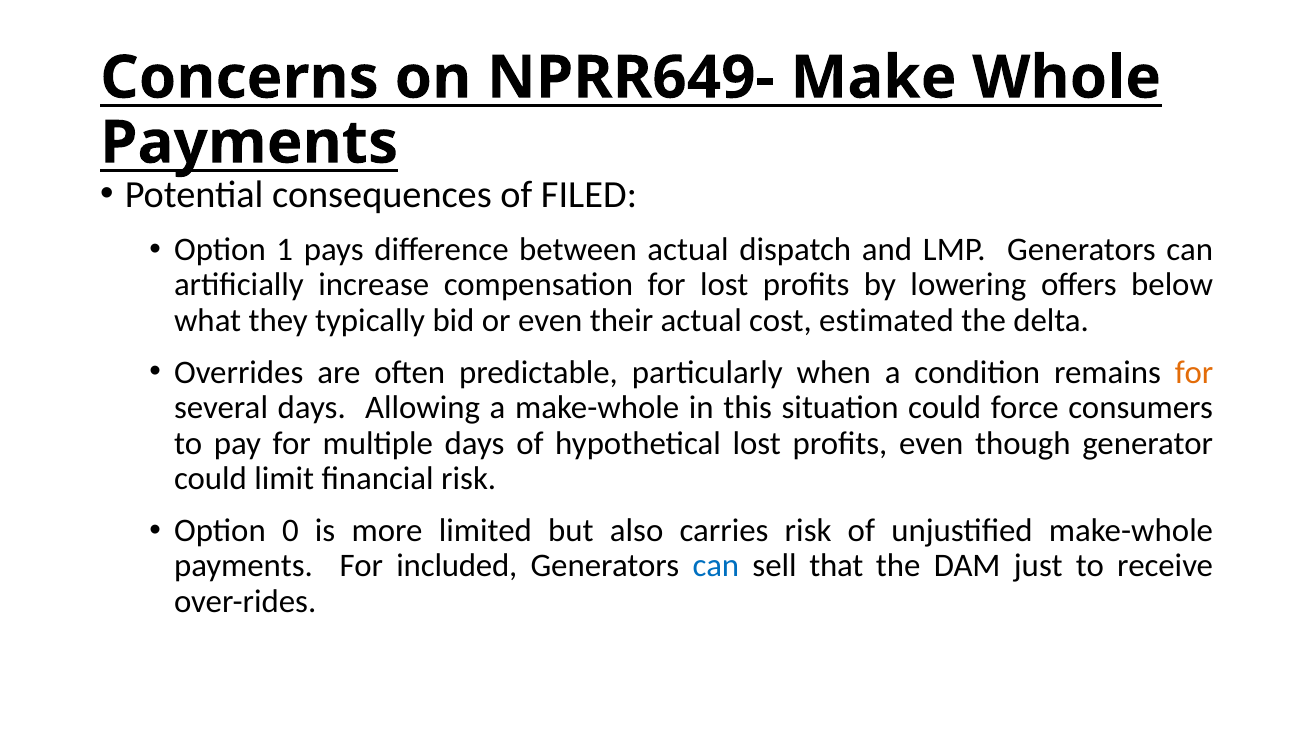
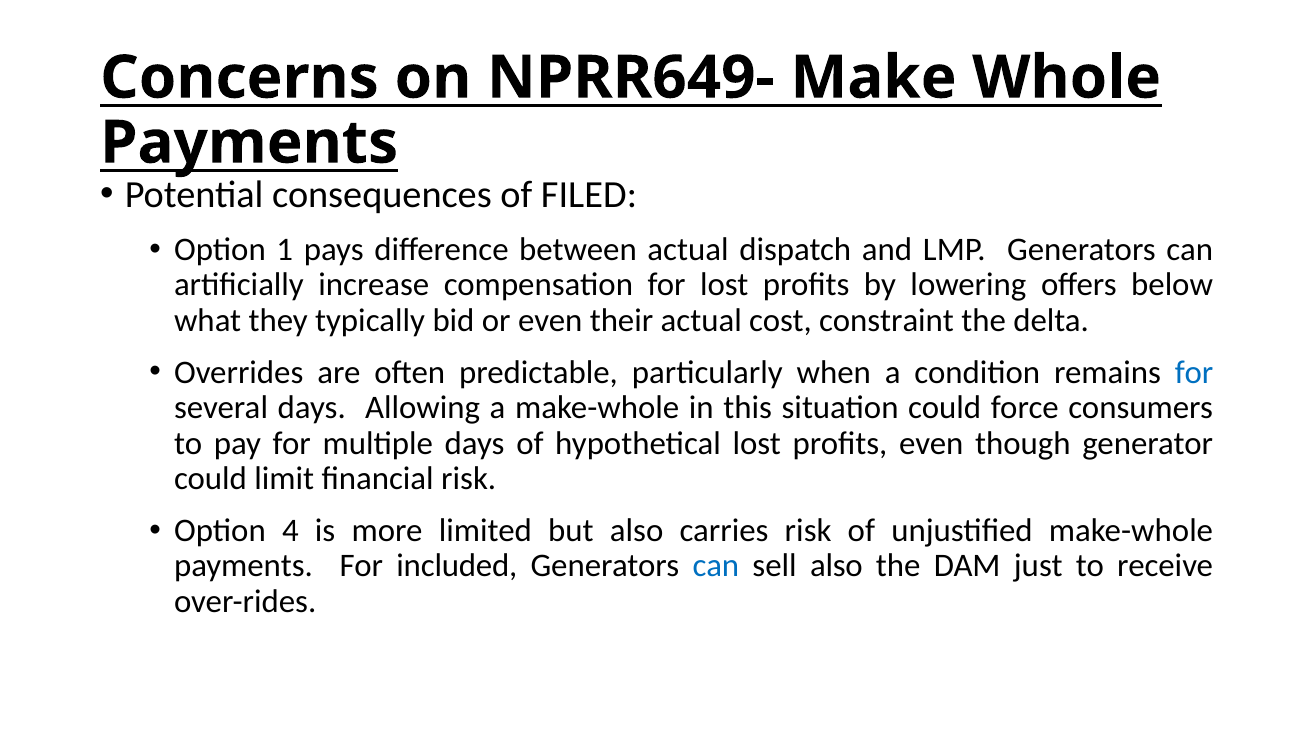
estimated: estimated -> constraint (887, 320)
for colour: orange -> blue (1194, 372)
0: 0 -> 4 (290, 531)
sell that: that -> also (836, 566)
